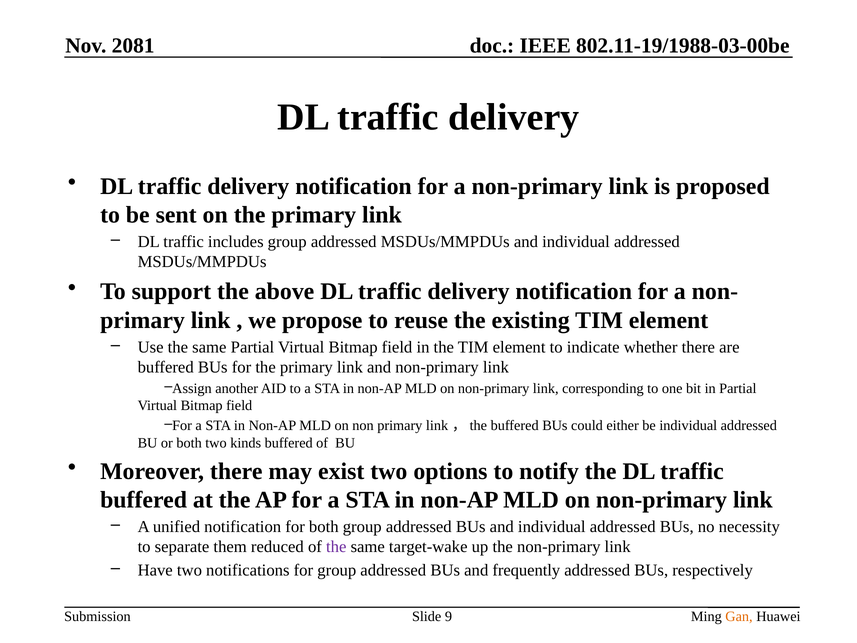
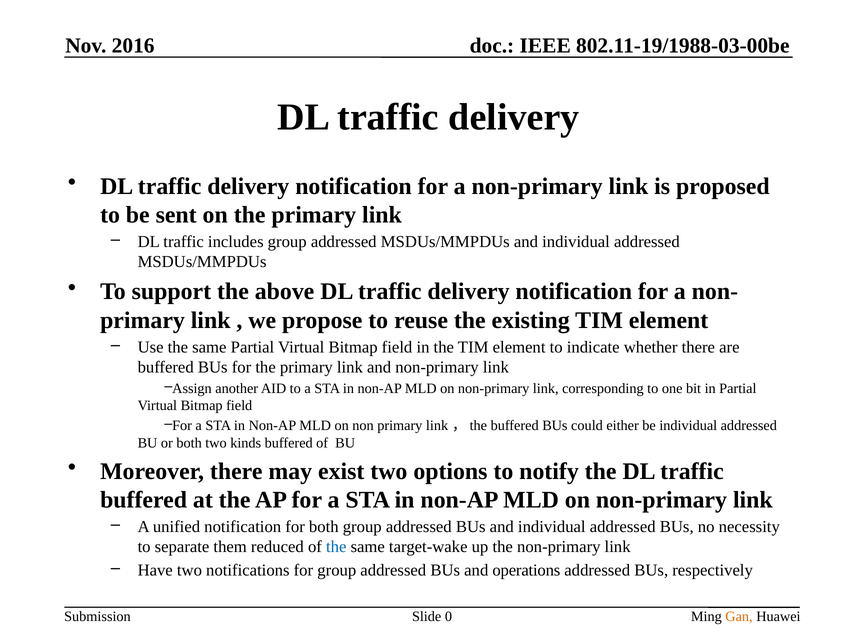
2081: 2081 -> 2016 (133, 46)
the colour: purple -> blue (336, 547)
frequently: frequently -> operations (526, 570)
9: 9 -> 0 (448, 616)
